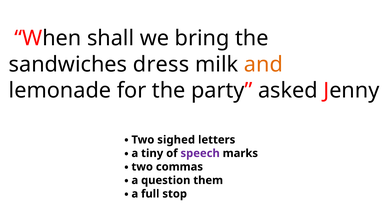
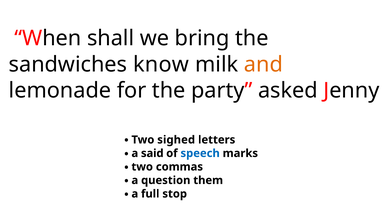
dress: dress -> know (161, 64)
tiny: tiny -> said (152, 153)
speech colour: purple -> blue (200, 153)
